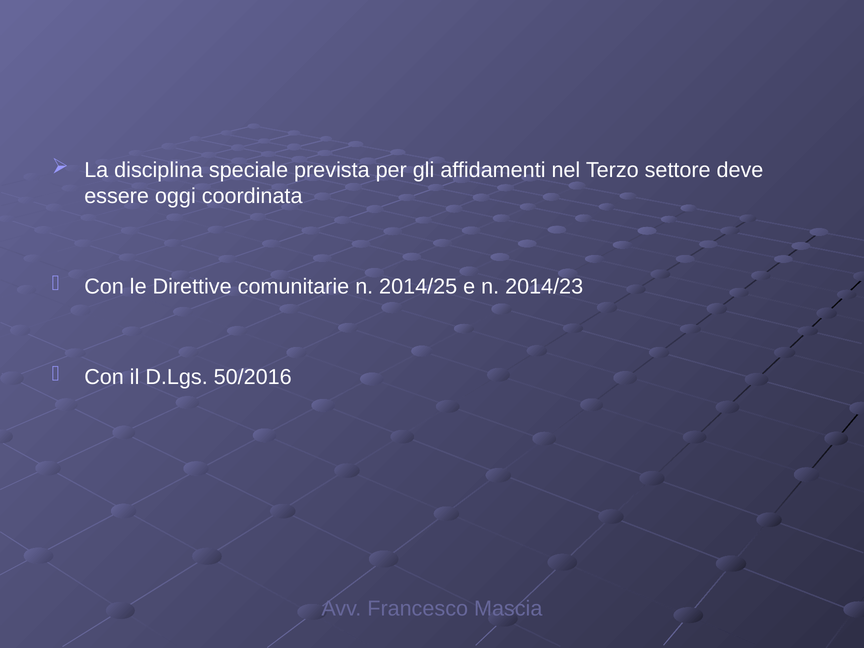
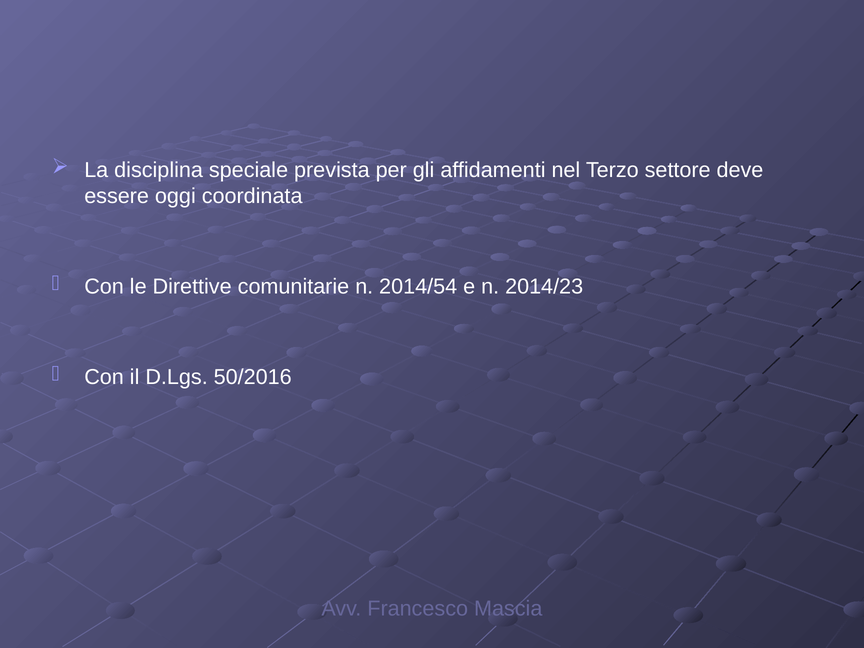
2014/25: 2014/25 -> 2014/54 (418, 287)
